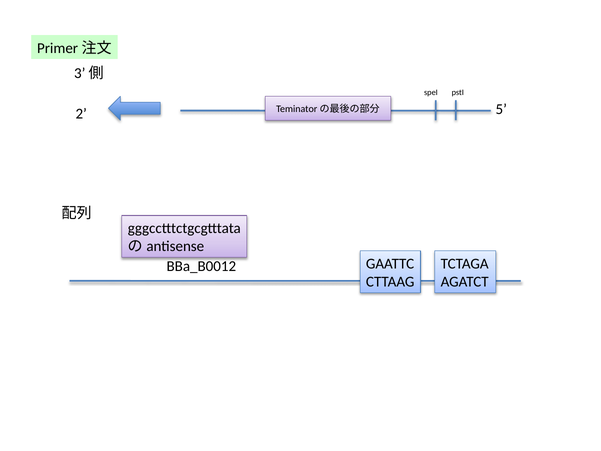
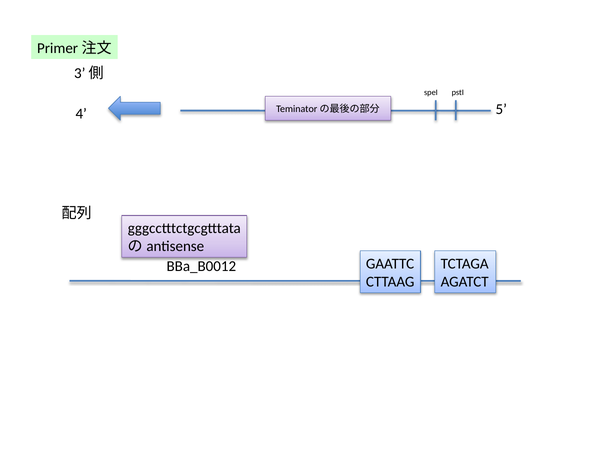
2: 2 -> 4 (81, 114)
